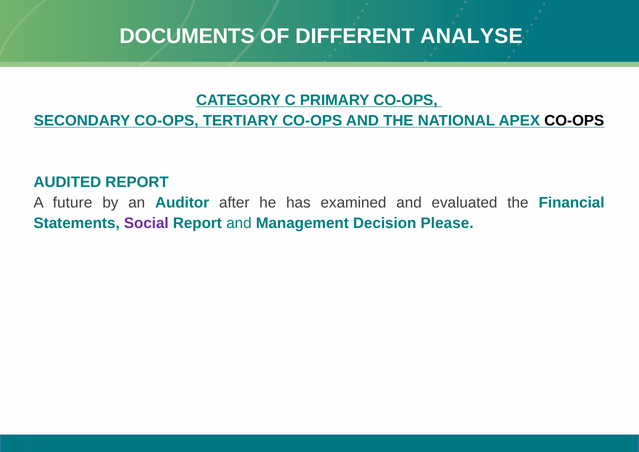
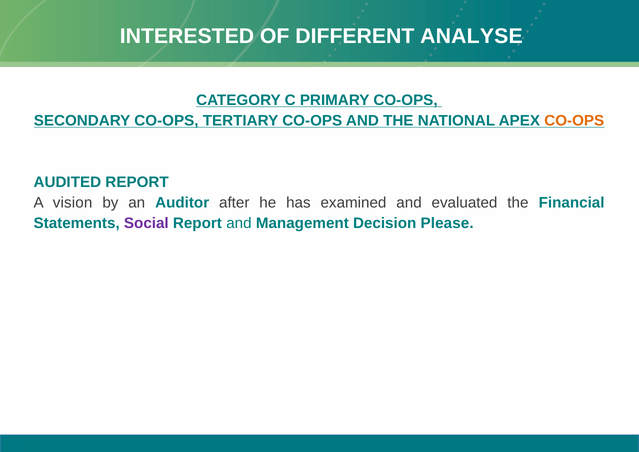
DOCUMENTS: DOCUMENTS -> INTERESTED (187, 36)
CO-OPS colour: black -> orange (574, 121)
future: future -> vision (73, 203)
